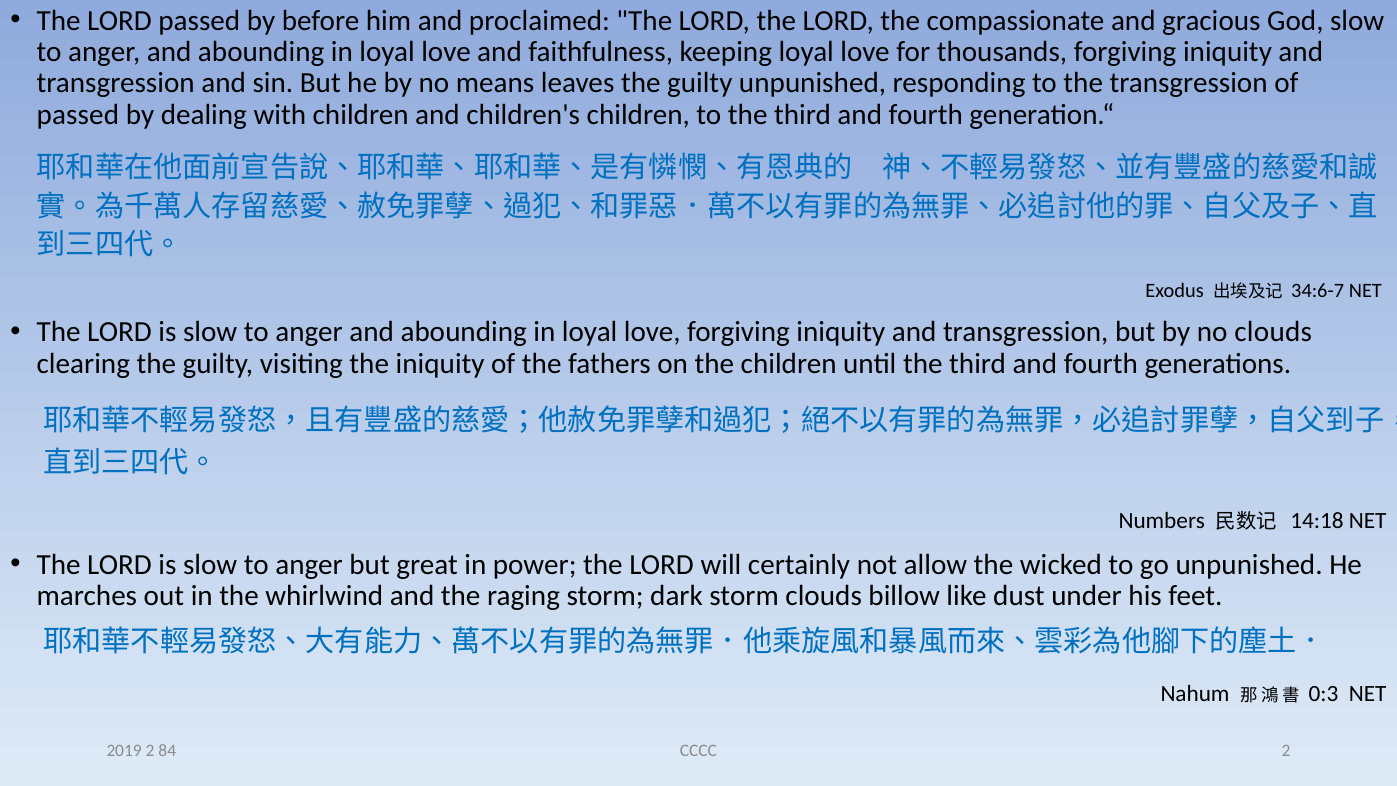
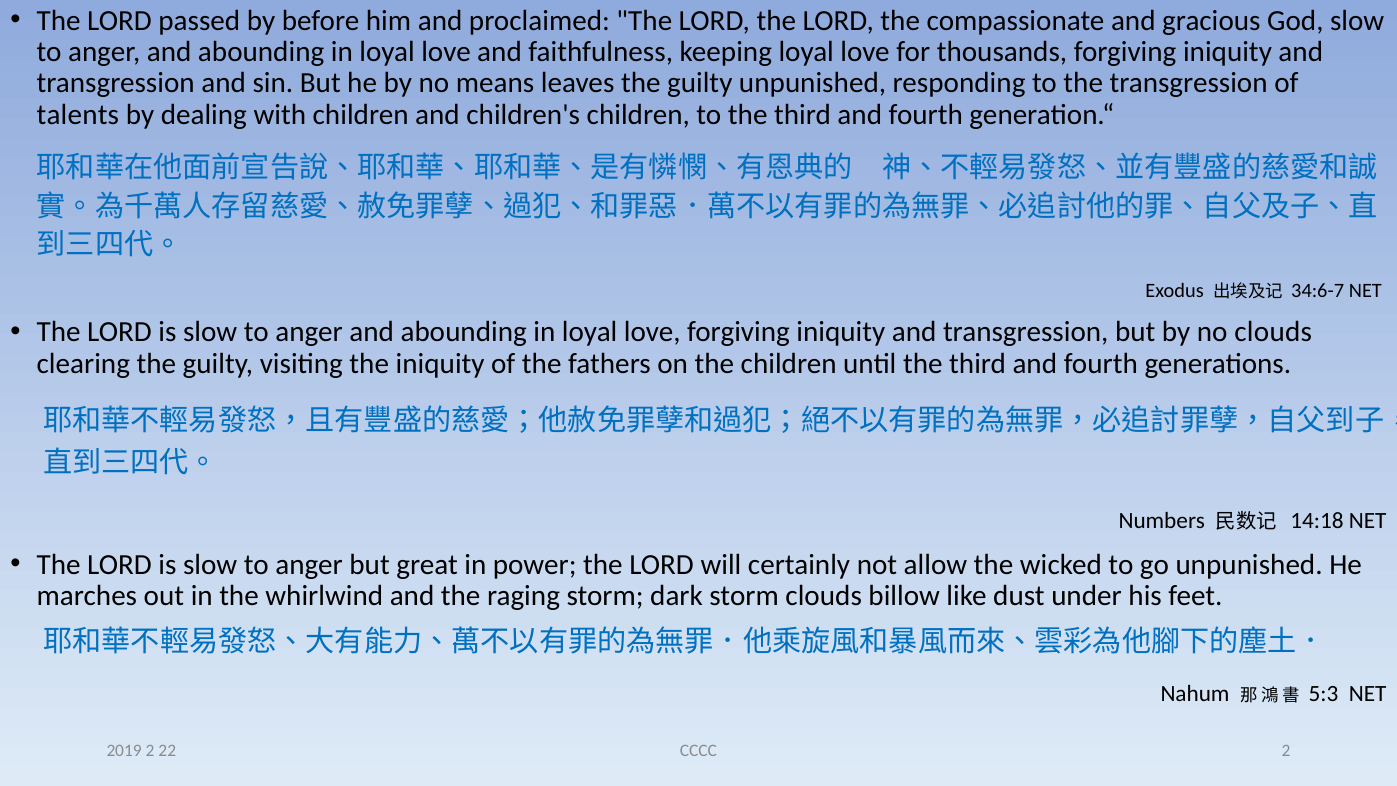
passed: passed -> talents (78, 115)
0:3: 0:3 -> 5:3 (1323, 693)
84: 84 -> 22 (167, 750)
